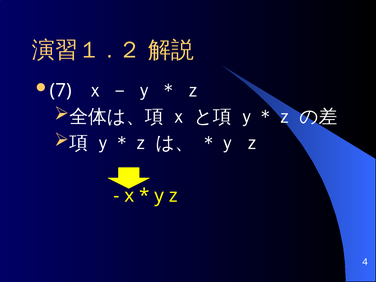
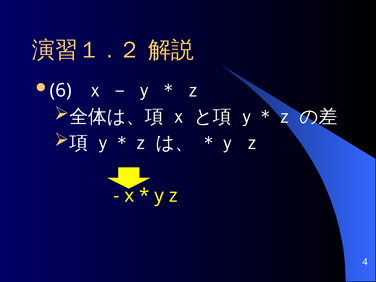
7: 7 -> 6 (61, 90)
